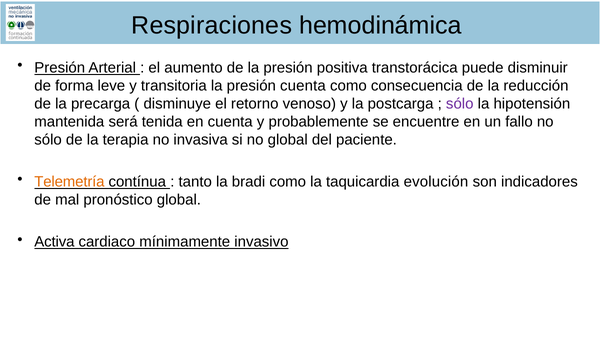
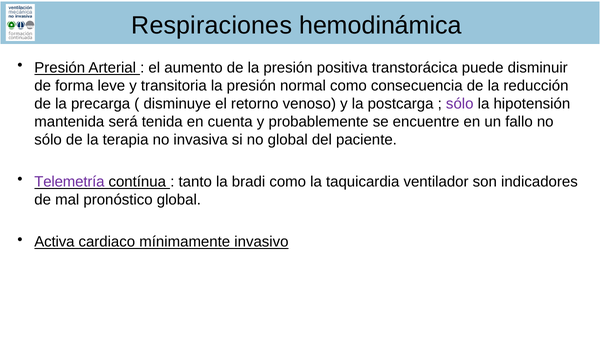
presión cuenta: cuenta -> normal (303, 86)
Telemetría colour: orange -> purple (69, 182)
evolución: evolución -> ventilador (436, 182)
